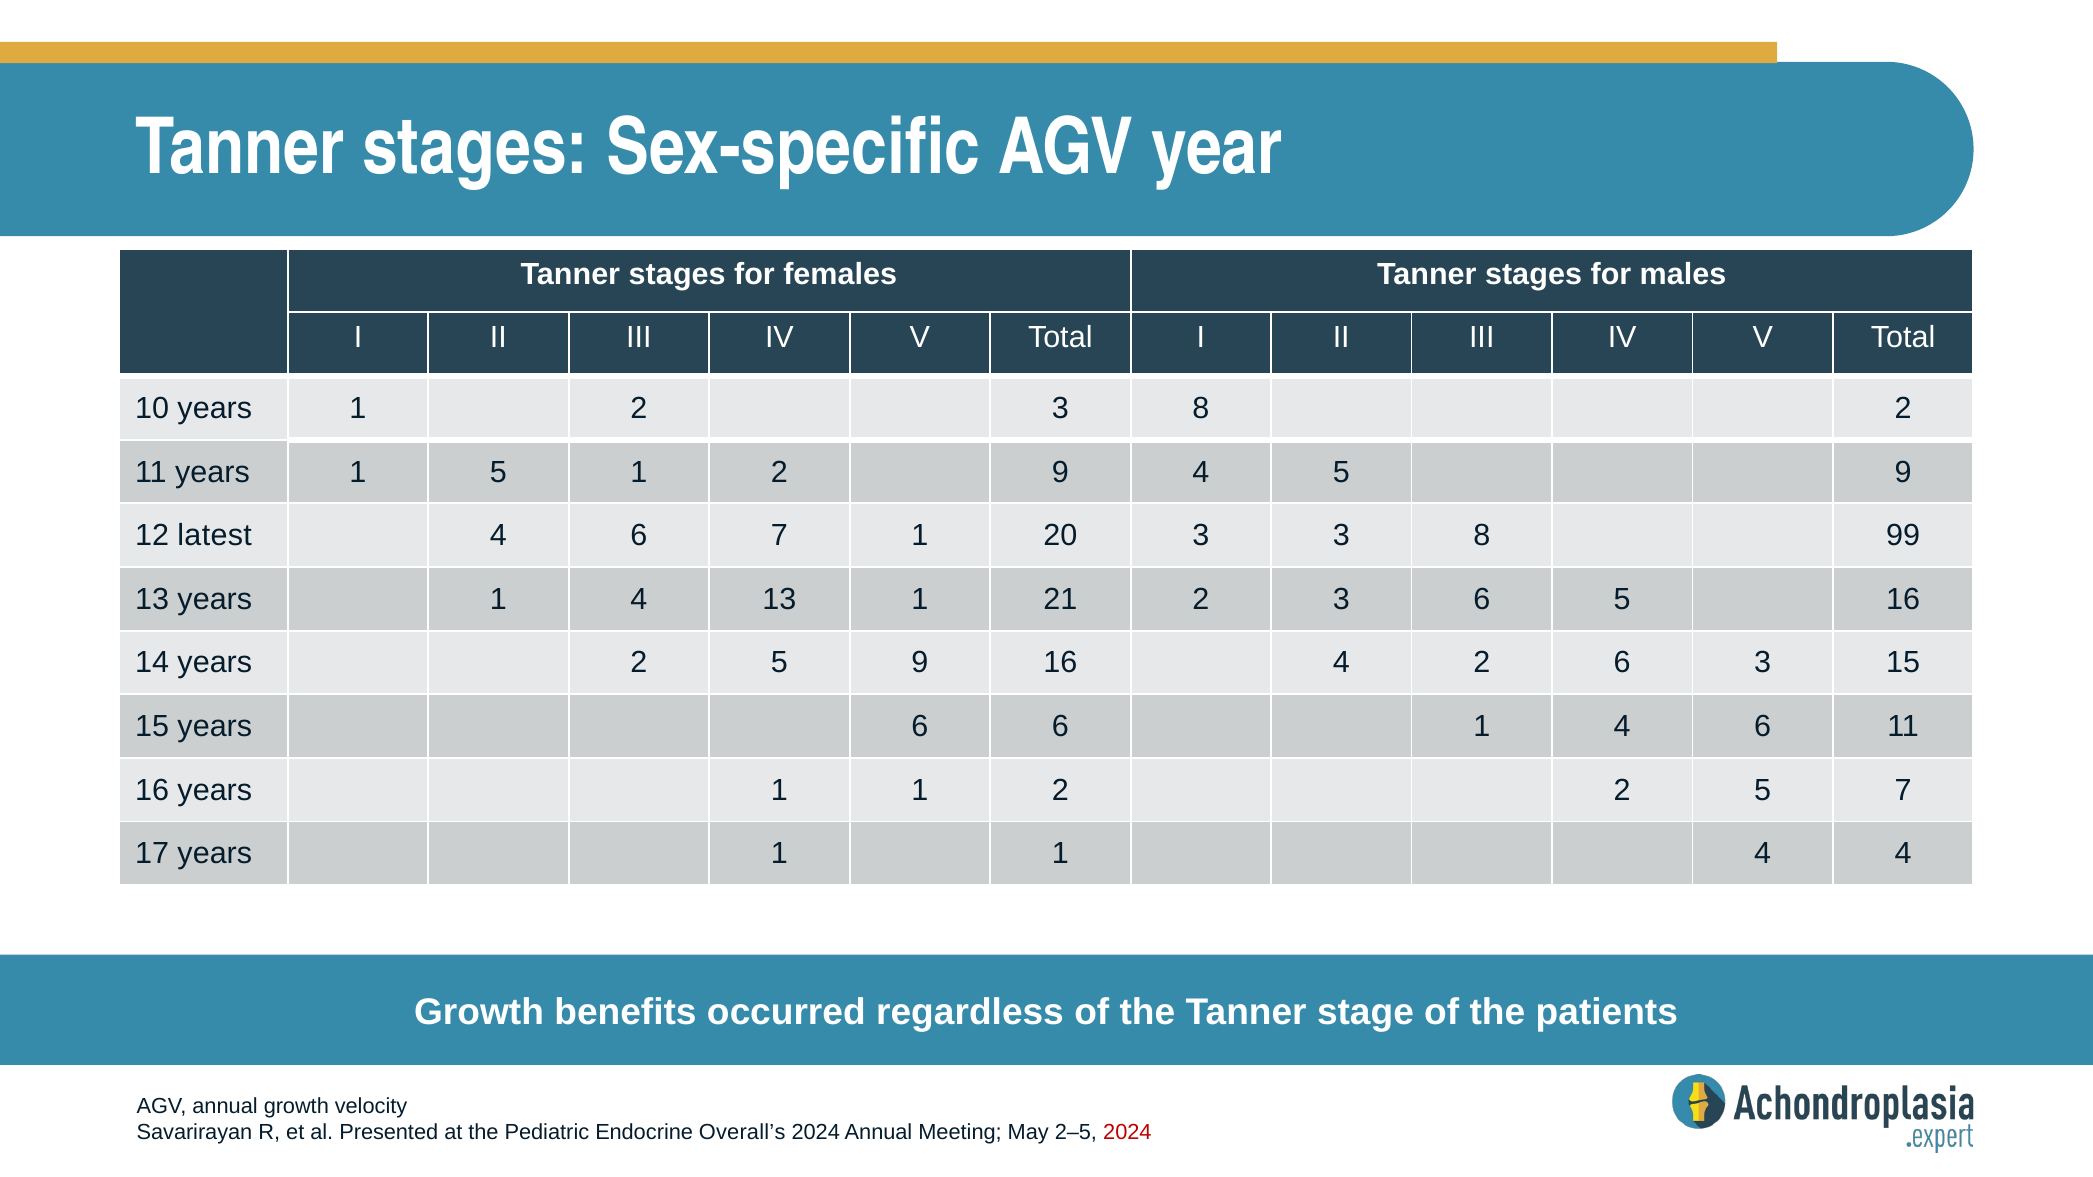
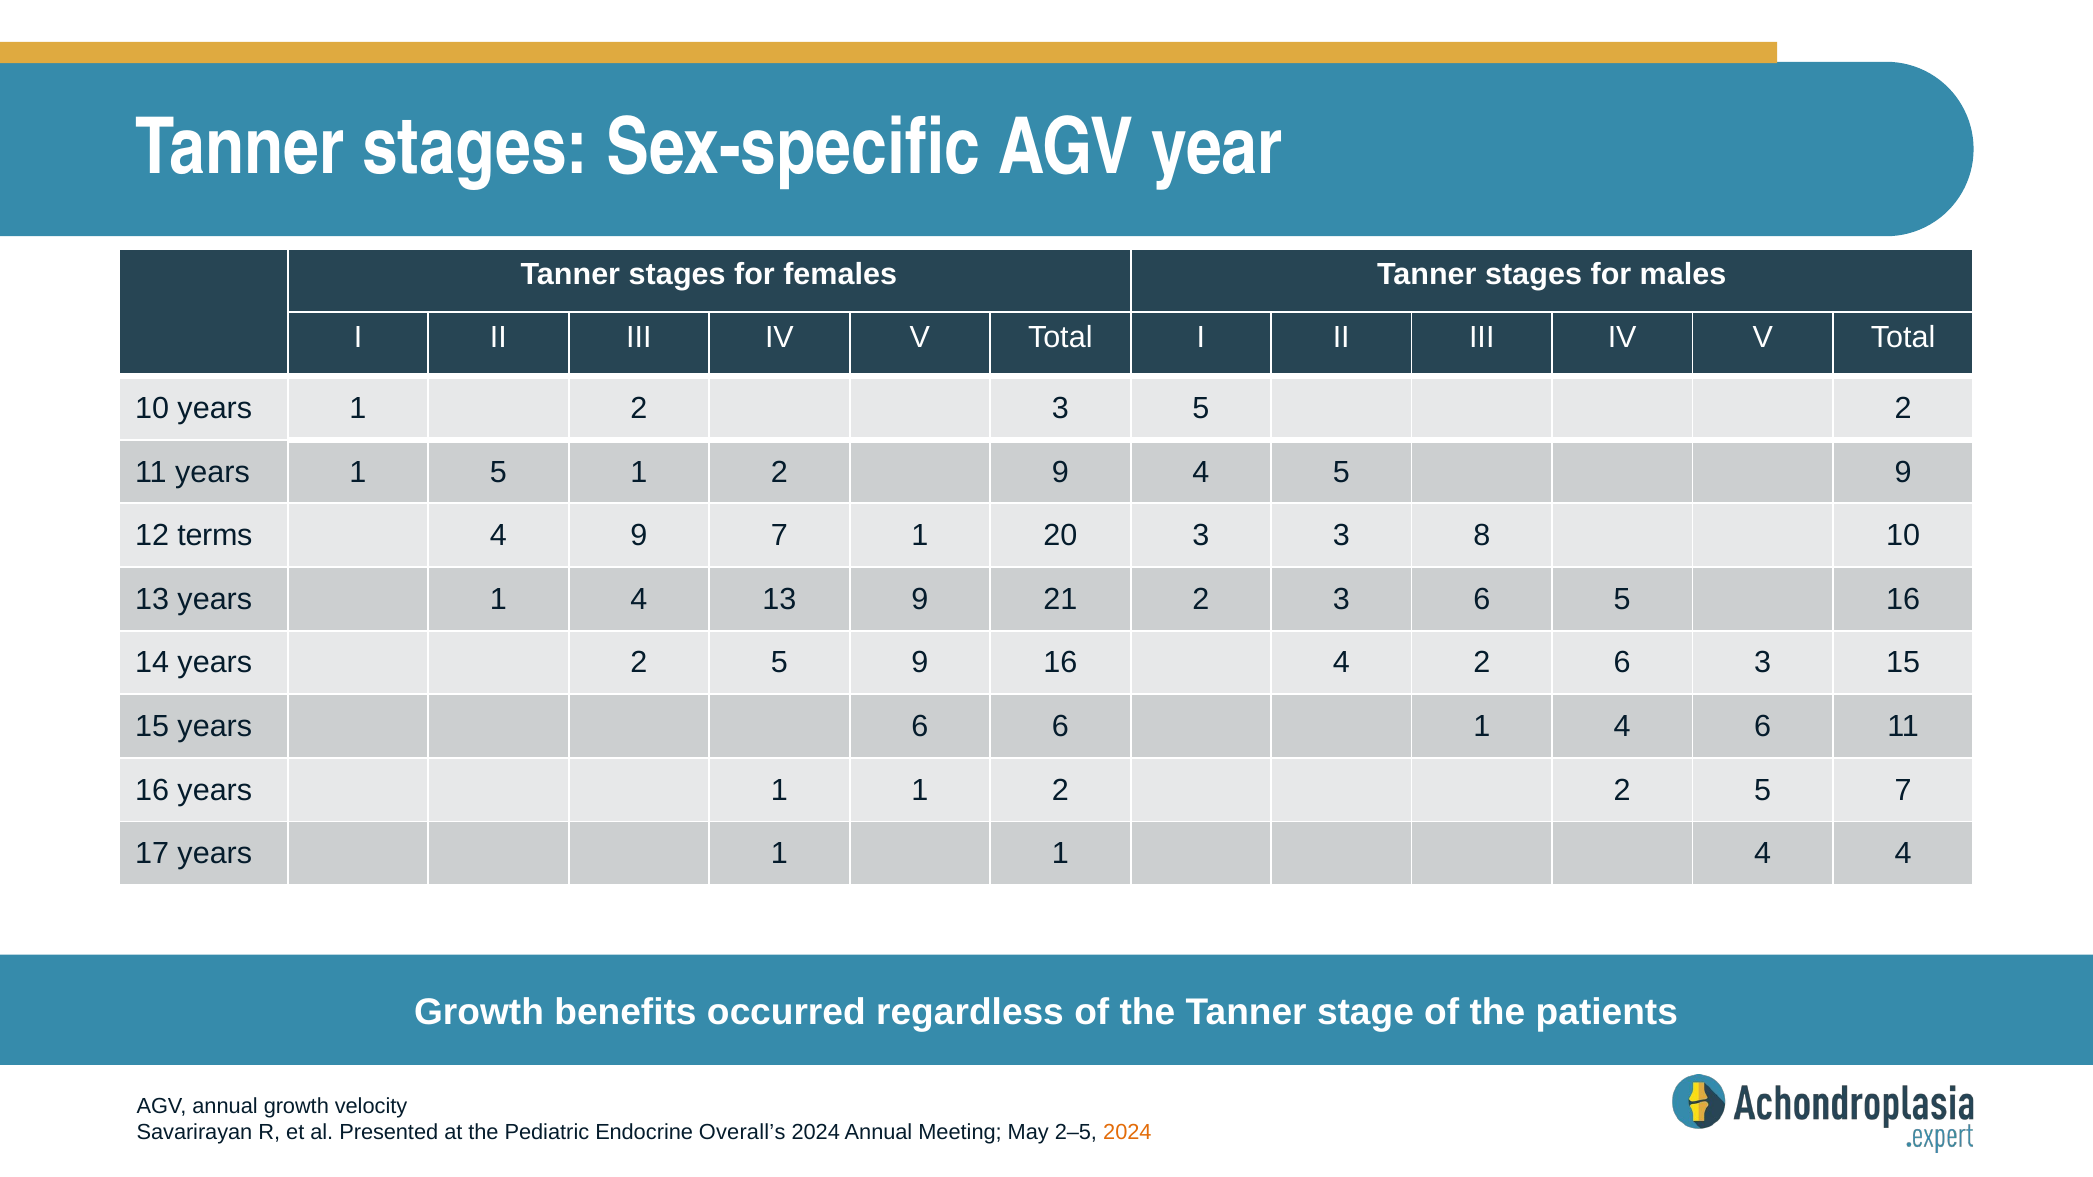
2 3 8: 8 -> 5 (1201, 408)
latest: latest -> terms (215, 536)
6: 6 -> 9 (639, 536)
8 99: 99 -> 10 (1903, 536)
13 1: 1 -> 9 (920, 599)
2024 colour: red -> orange (1127, 1133)
